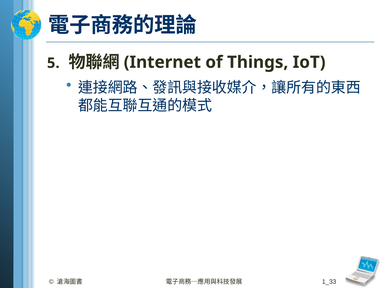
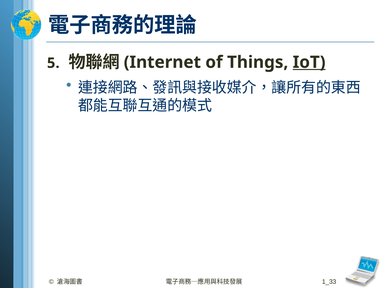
IoT underline: none -> present (309, 62)
